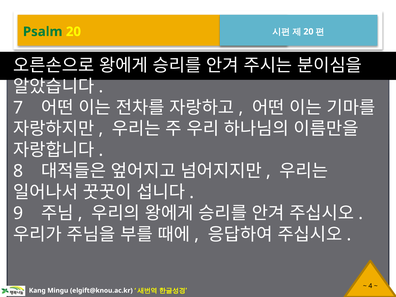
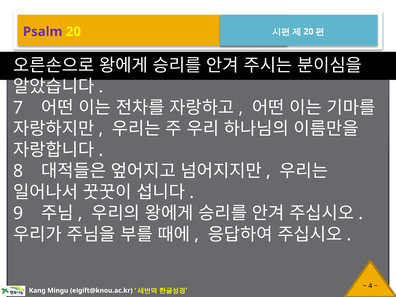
Psalm colour: green -> purple (43, 32)
